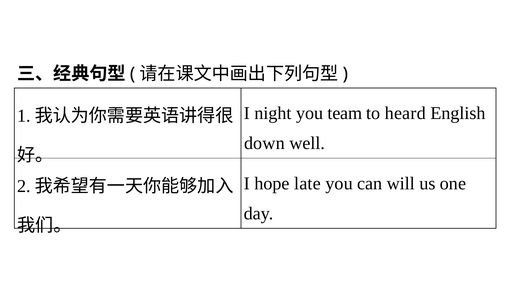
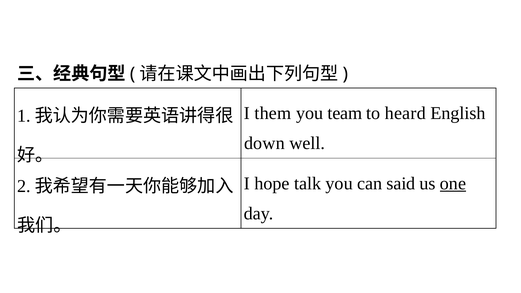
night: night -> them (273, 113)
late: late -> talk (308, 183)
will: will -> said (401, 183)
one underline: none -> present (453, 183)
